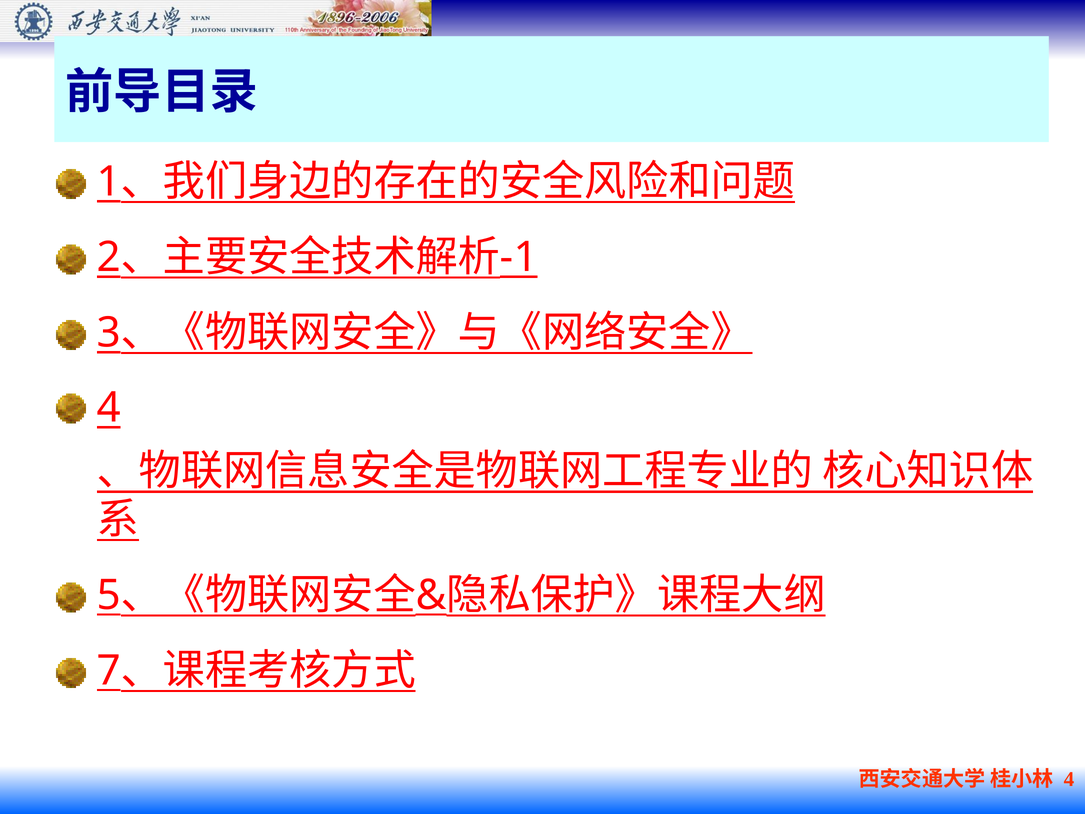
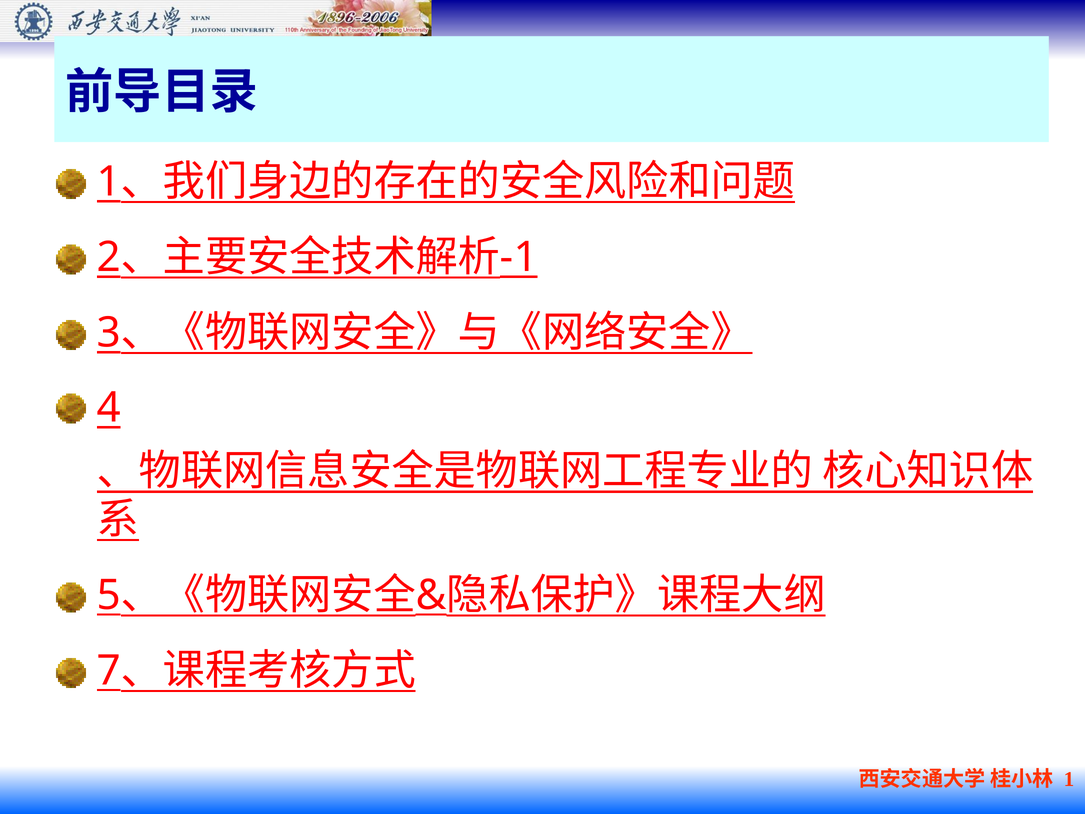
4: 4 -> 1 (1069, 779)
